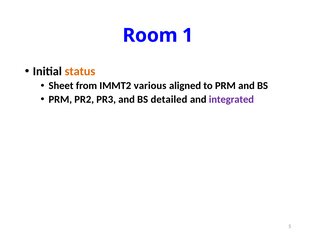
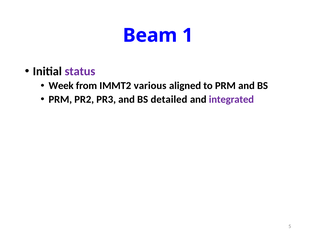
Room: Room -> Beam (150, 35)
status colour: orange -> purple (80, 71)
Sheet: Sheet -> Week (61, 86)
